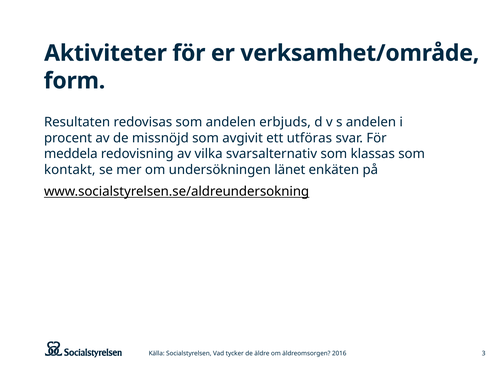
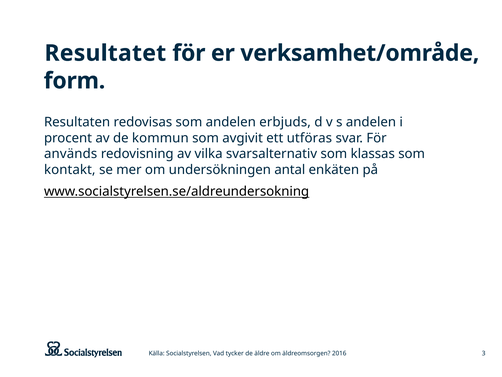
Aktiviteter: Aktiviteter -> Resultatet (105, 53)
missnöjd: missnöjd -> kommun (160, 138)
meddela: meddela -> används (71, 154)
länet: länet -> antal (290, 170)
